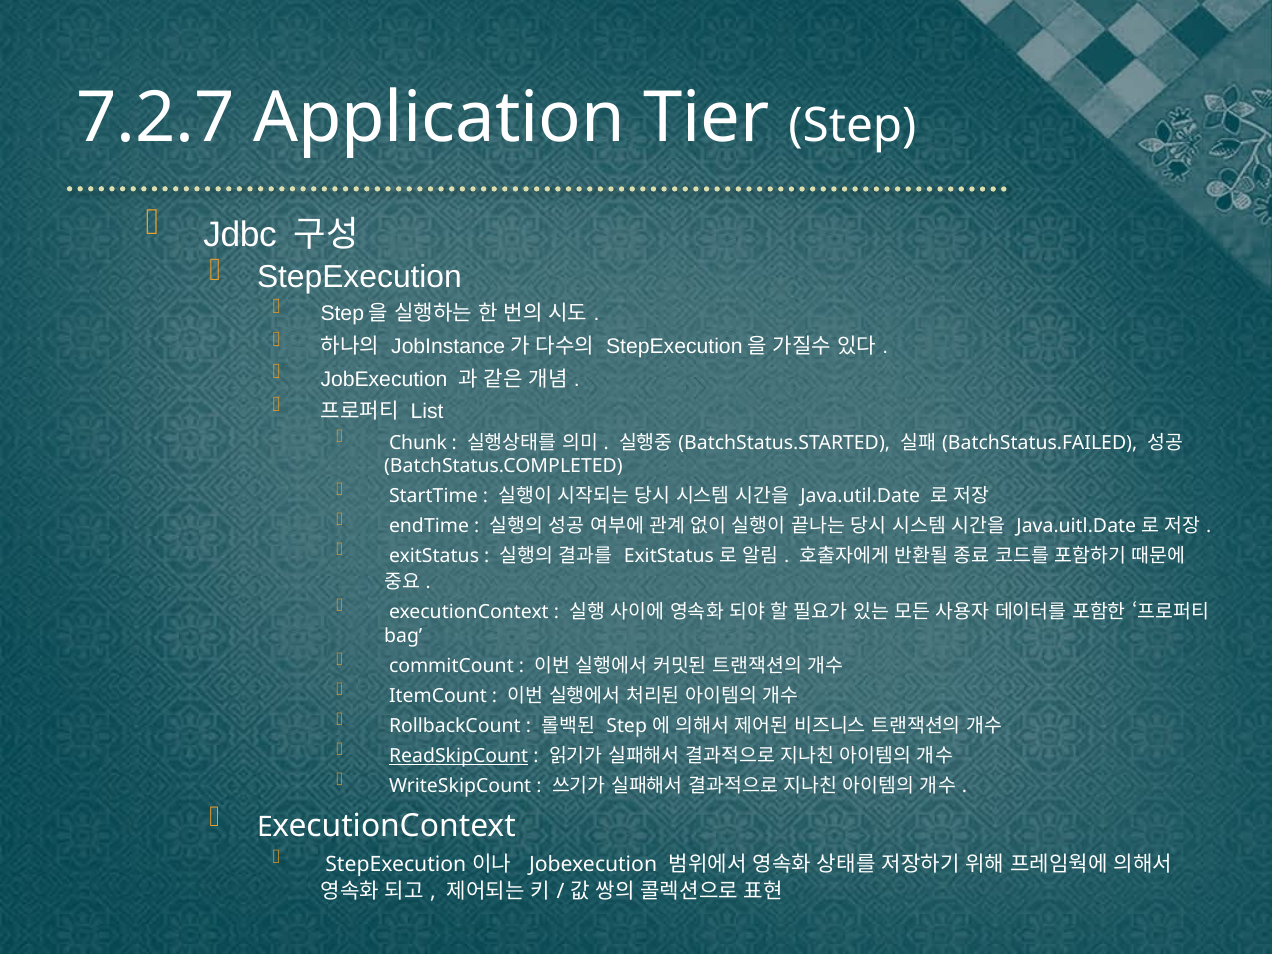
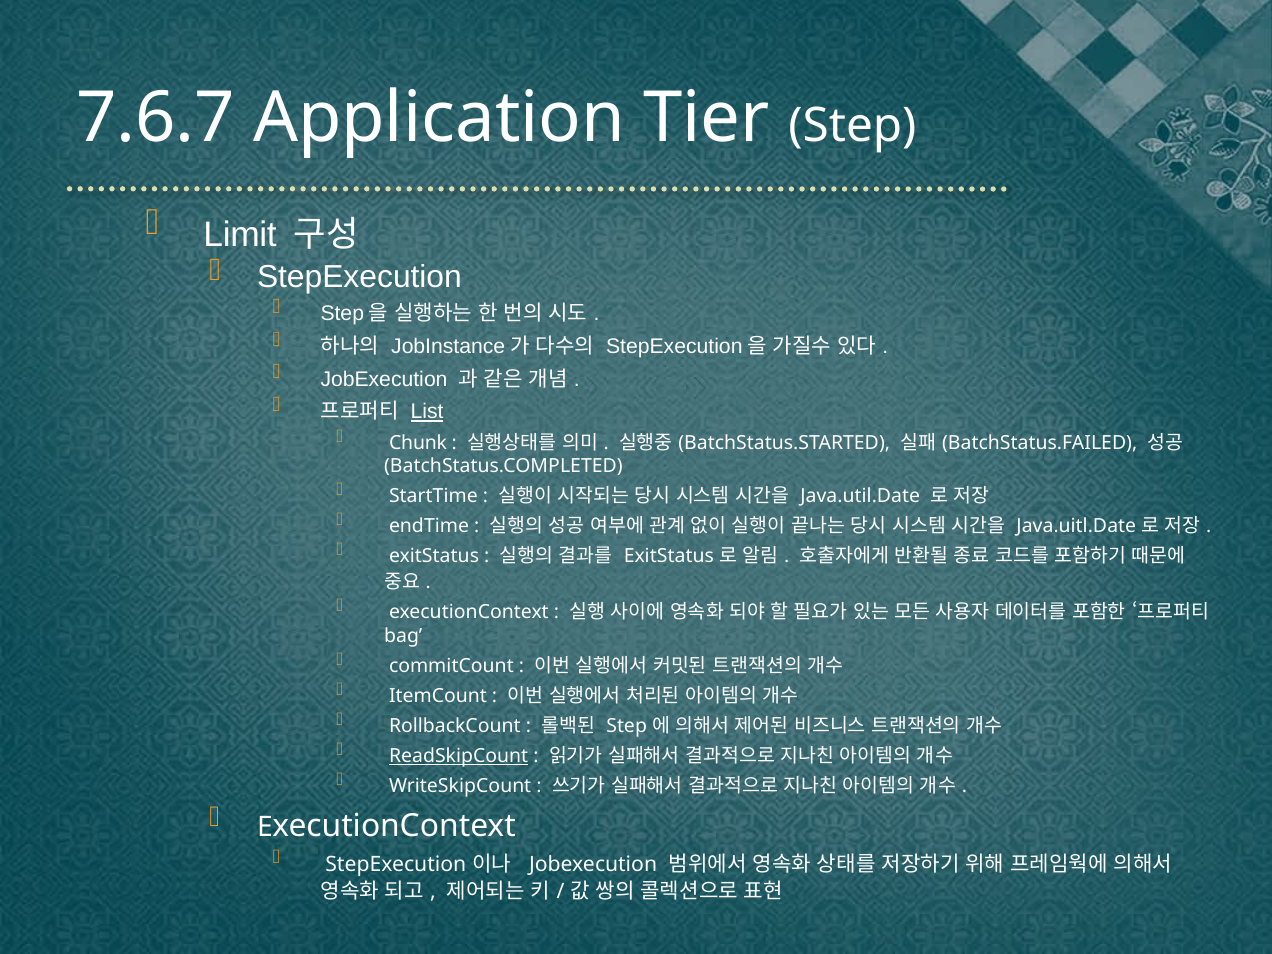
7.2.7: 7.2.7 -> 7.6.7 (156, 118)
Jdbc: Jdbc -> Limit (240, 234)
List underline: none -> present (427, 412)
